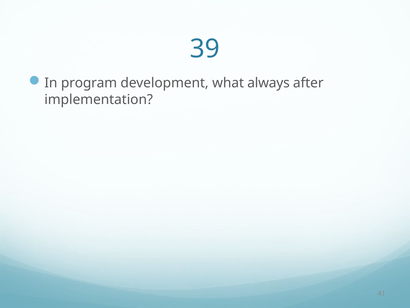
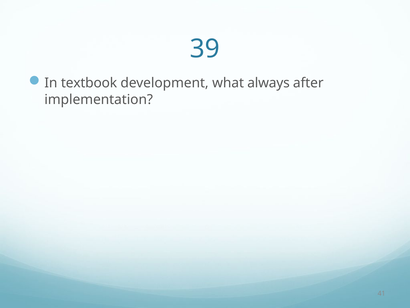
program: program -> textbook (89, 83)
